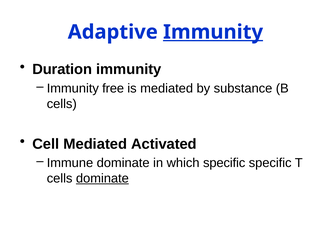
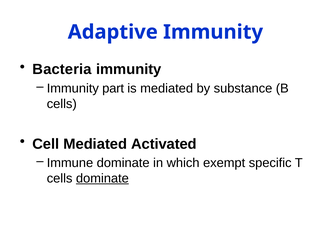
Immunity underline: present -> none (213, 32)
Duration: Duration -> Bacteria (62, 69)
free: free -> part (113, 88)
which specific: specific -> exempt (224, 163)
